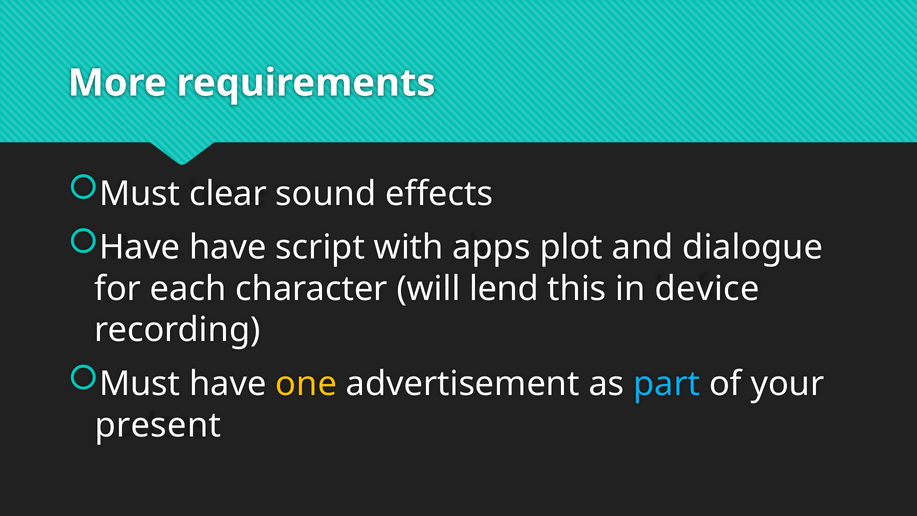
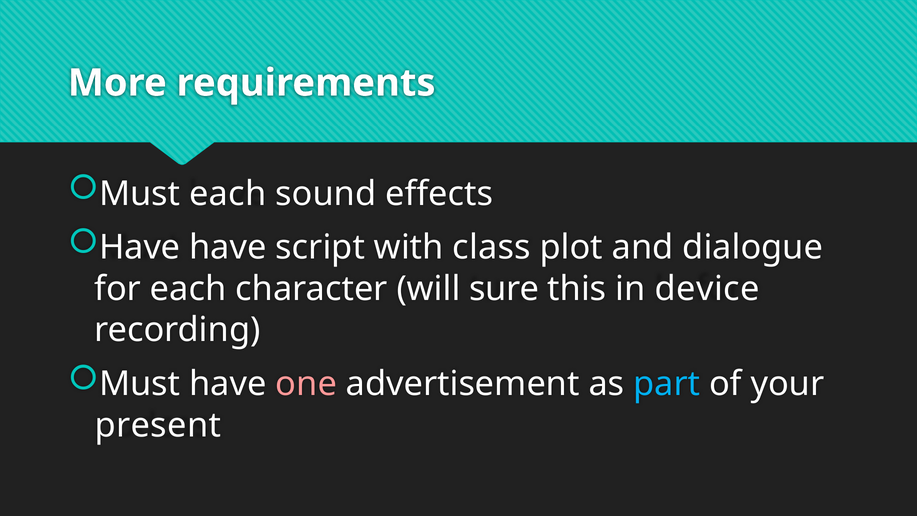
Must clear: clear -> each (228, 194)
apps: apps -> class (492, 247)
lend: lend -> sure (504, 289)
one colour: yellow -> pink (306, 384)
